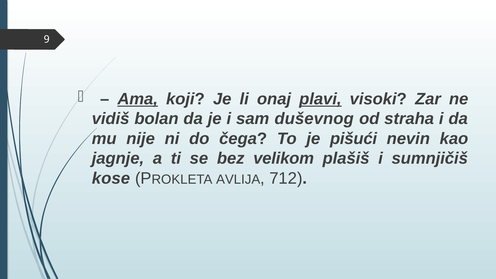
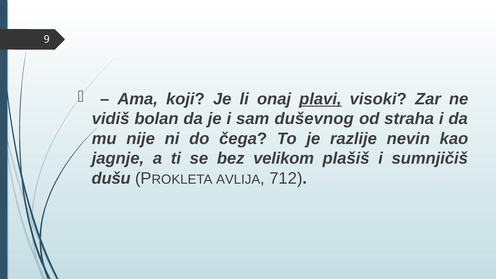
Ama underline: present -> none (138, 99)
pišući: pišući -> razlije (353, 139)
kose: kose -> dušu (111, 178)
